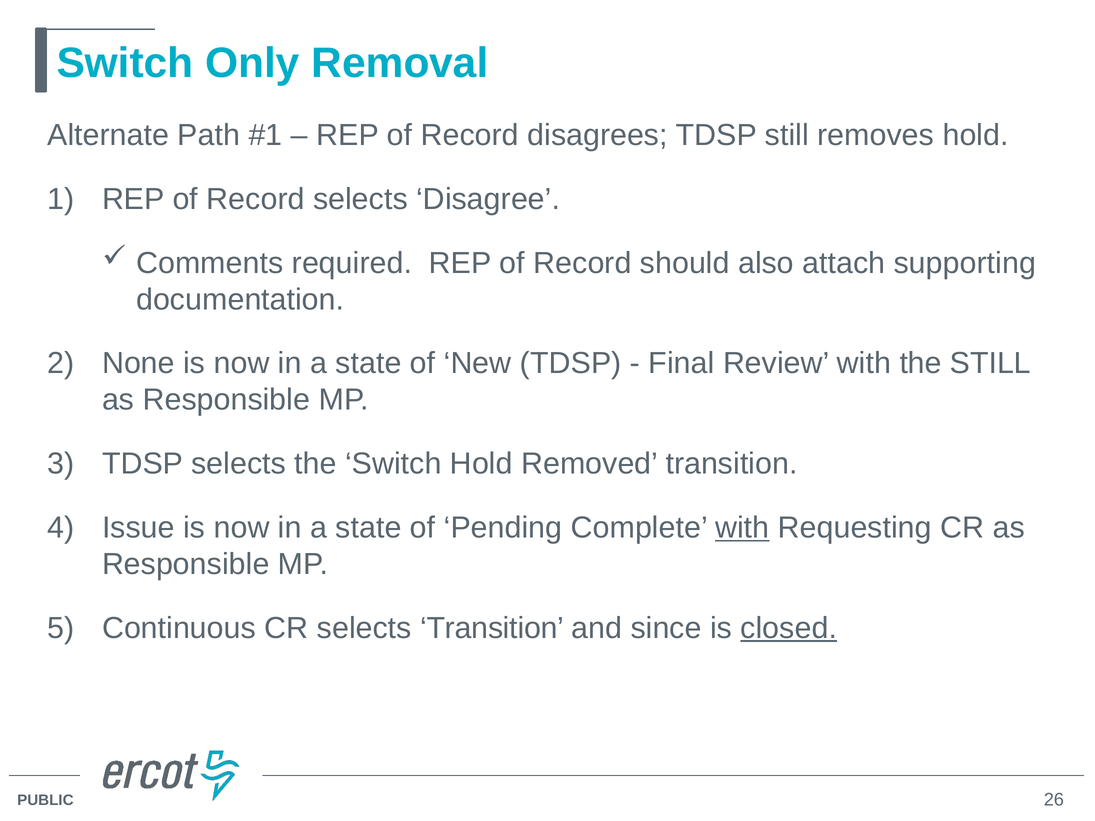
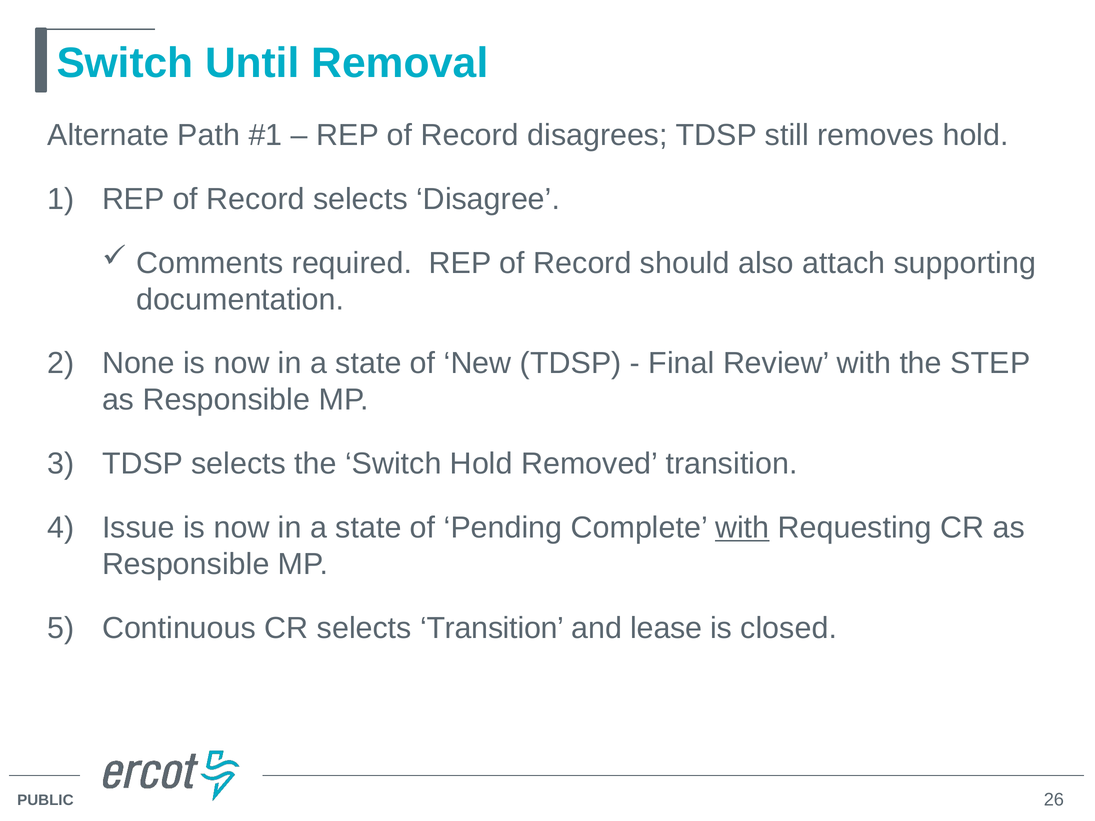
Only: Only -> Until (252, 63)
the STILL: STILL -> STEP (990, 363)
since: since -> lease (666, 628)
closed underline: present -> none (789, 628)
